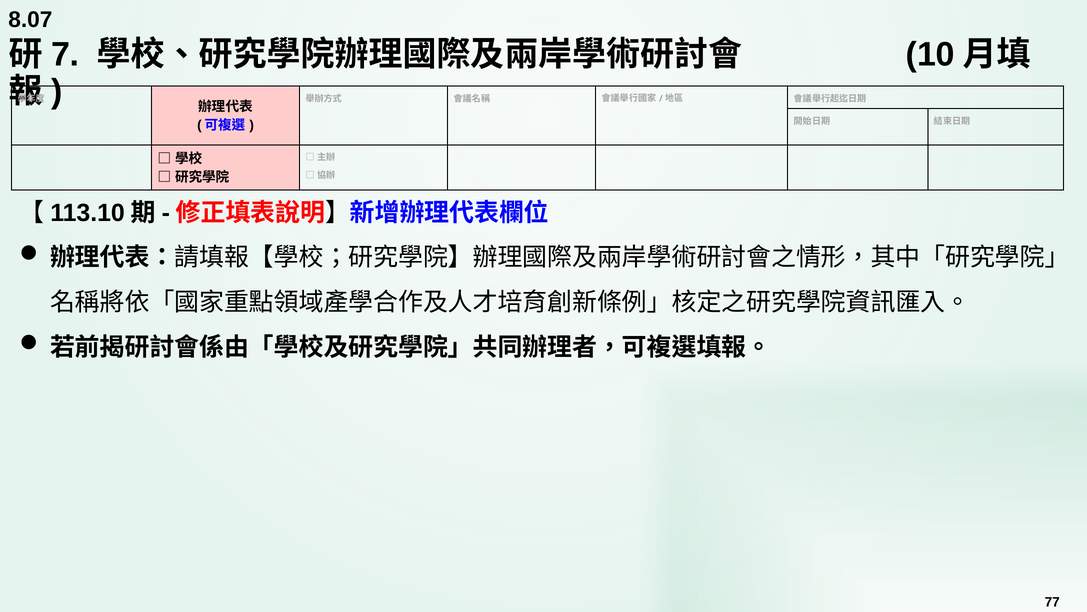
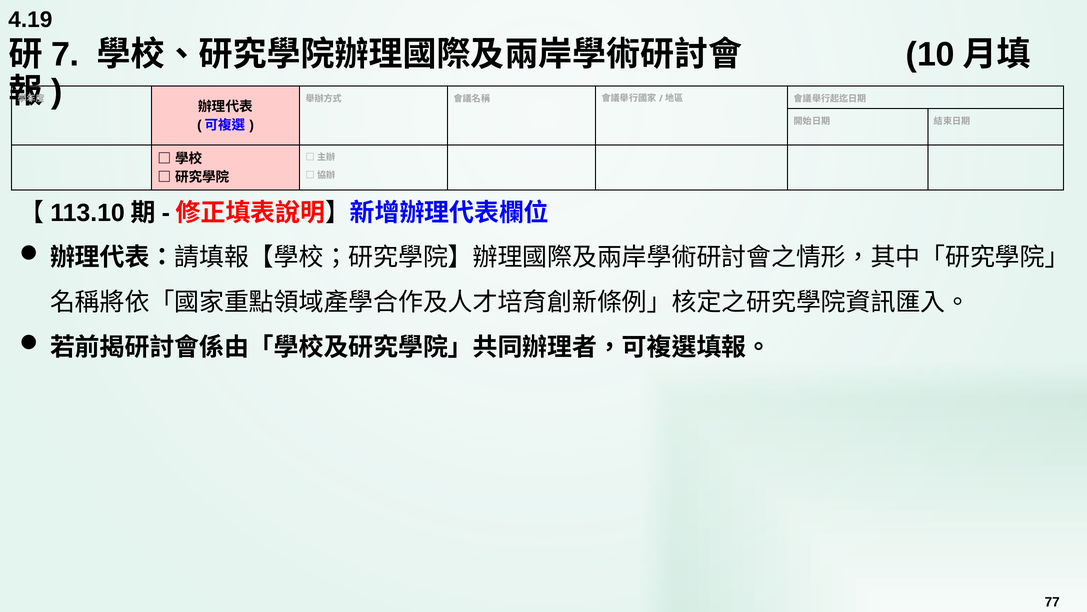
8.07: 8.07 -> 4.19 (30, 20)
